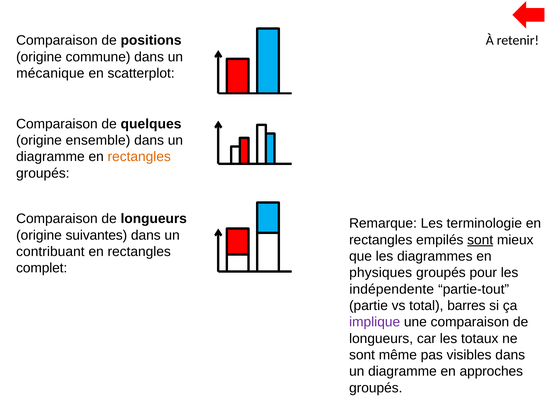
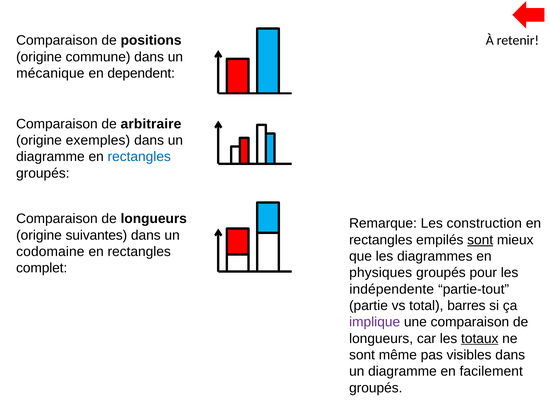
scatterplot: scatterplot -> dependent (141, 73)
quelques: quelques -> arbitraire (151, 124)
ensemble: ensemble -> exemples (98, 141)
rectangles colour: orange -> blue (139, 157)
terminologie: terminologie -> construction (484, 224)
contribuant: contribuant -> codomaine (50, 252)
totaux underline: none -> present (480, 339)
approches: approches -> facilement (491, 372)
